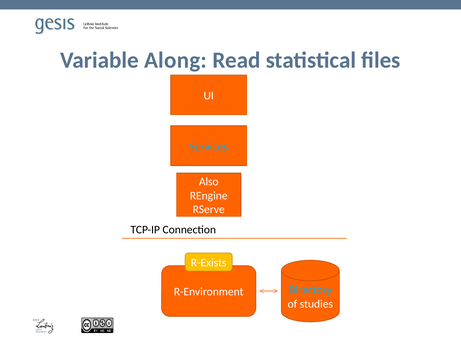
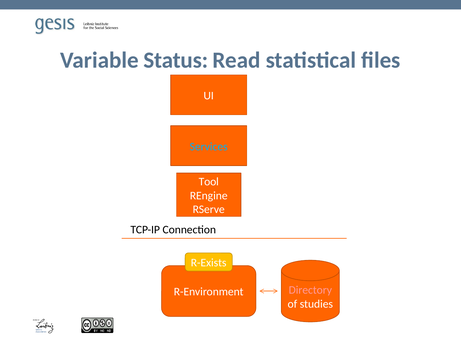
Along: Along -> Status (176, 60)
Also: Also -> Tool (209, 182)
Directory colour: light blue -> pink (310, 290)
